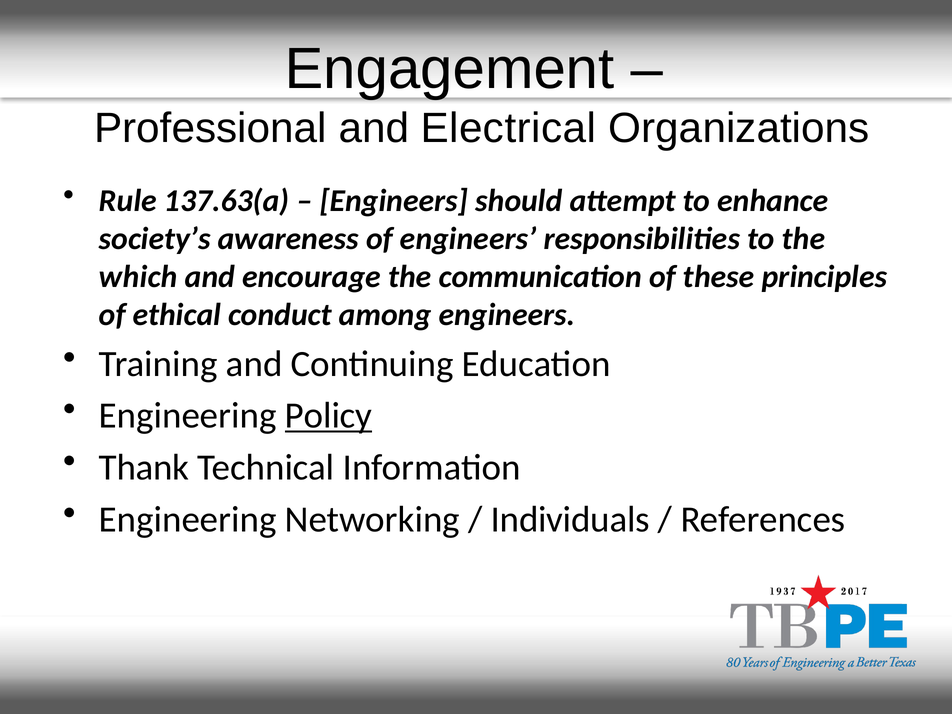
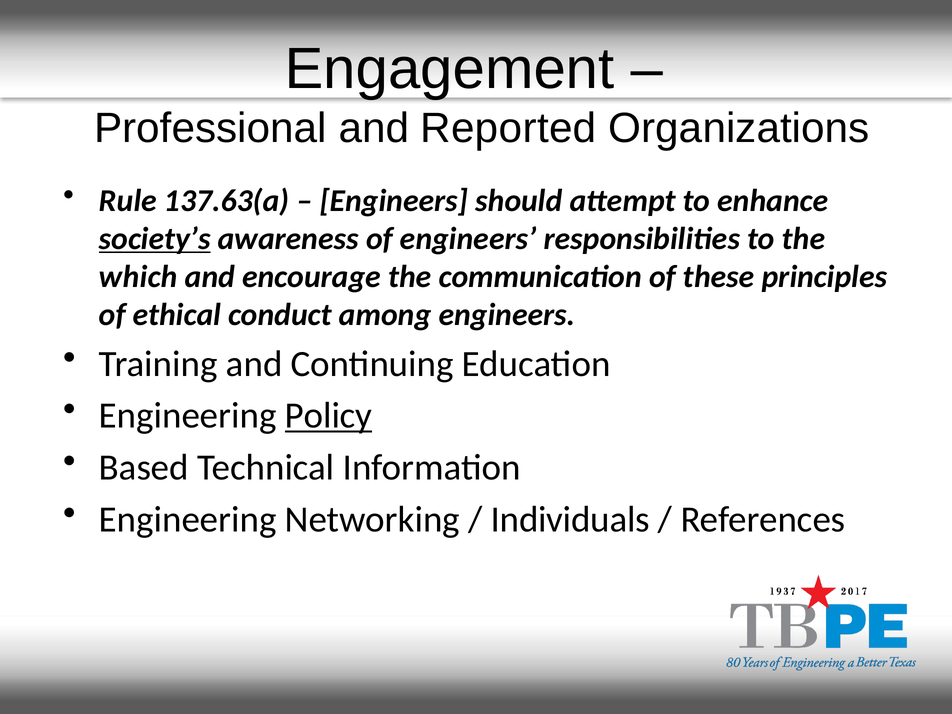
Electrical: Electrical -> Reported (508, 128)
society’s underline: none -> present (155, 239)
Thank: Thank -> Based (144, 468)
